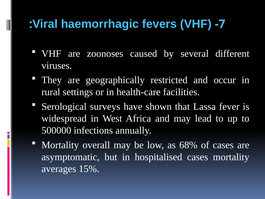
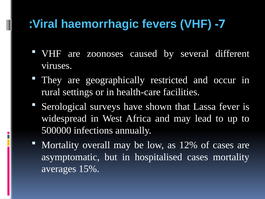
68%: 68% -> 12% (188, 145)
